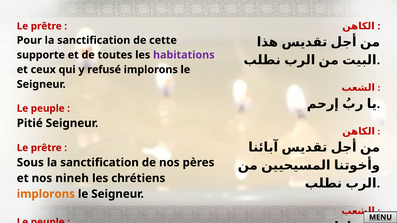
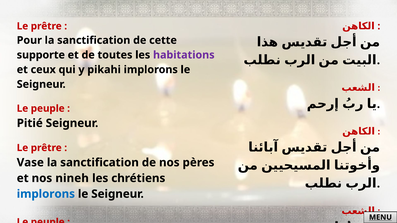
refusé: refusé -> pikahi (104, 70)
Sous: Sous -> Vase (30, 163)
implorons colour: orange -> blue (46, 194)
